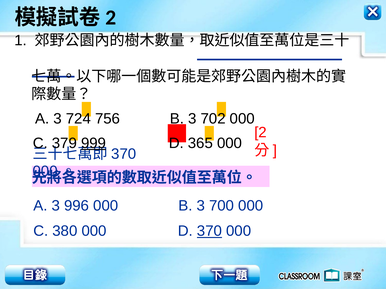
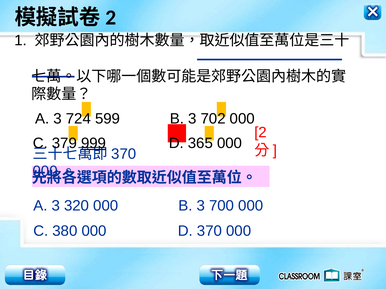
756: 756 -> 599 (108, 119)
996: 996 -> 320 (77, 206)
370 underline: present -> none (209, 231)
